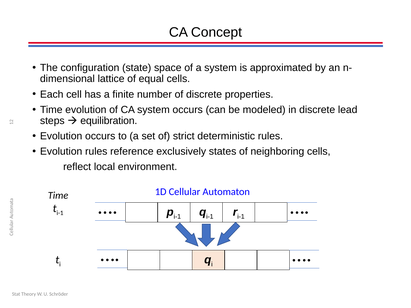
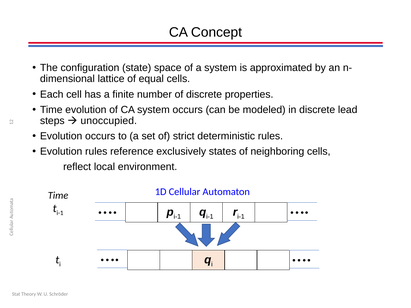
equilibration: equilibration -> unoccupied (109, 121)
